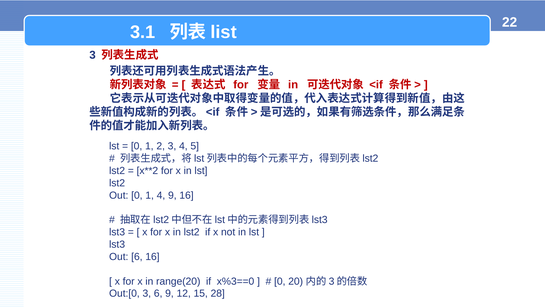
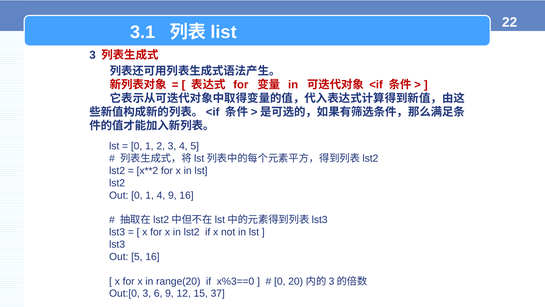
Out 6: 6 -> 5 (137, 256)
28: 28 -> 37 (218, 293)
